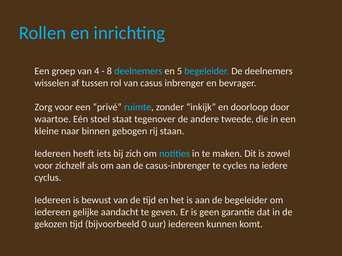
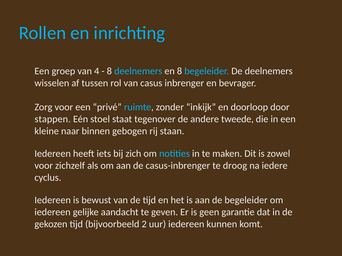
en 5: 5 -> 8 (180, 71)
waartoe: waartoe -> stappen (53, 119)
cycles: cycles -> droog (235, 166)
0: 0 -> 2 (144, 224)
